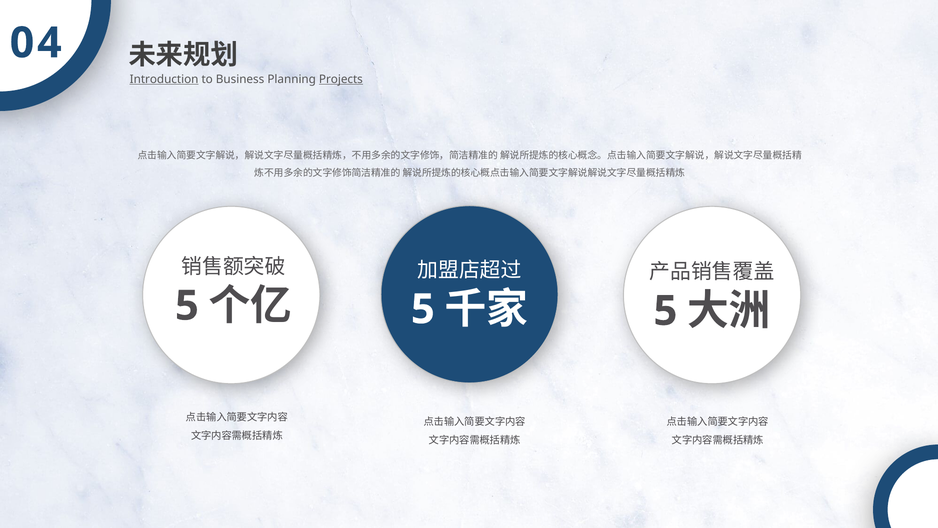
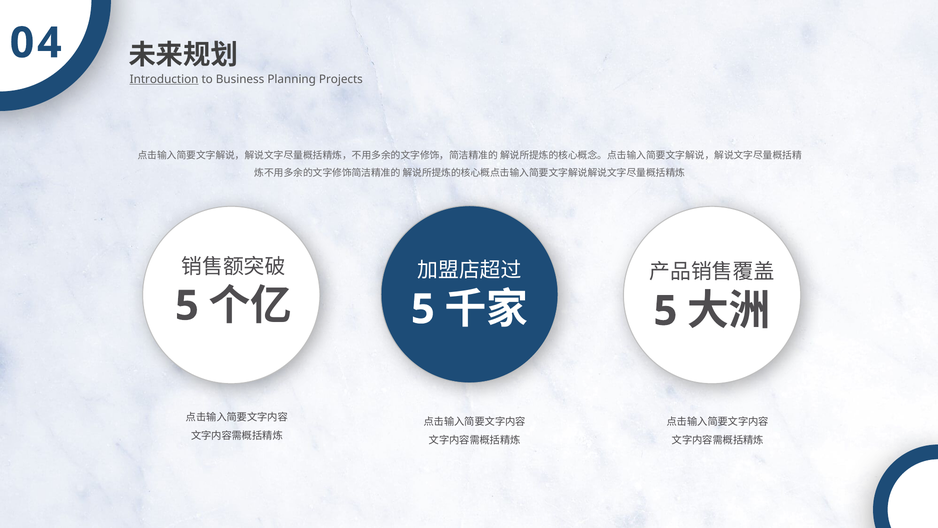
Projects underline: present -> none (341, 79)
